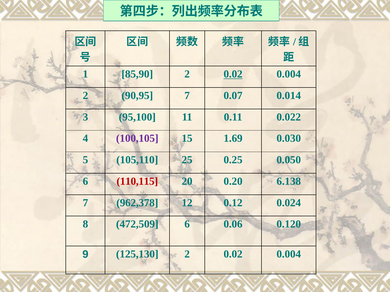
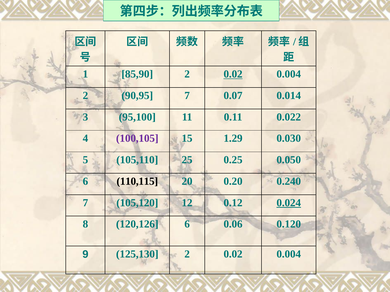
1.69: 1.69 -> 1.29 (233, 139)
110,115 colour: red -> black (137, 182)
6.138: 6.138 -> 0.240 (289, 182)
962,378: 962,378 -> 105,120 (137, 203)
0.024 underline: none -> present (289, 203)
472,509: 472,509 -> 120,126 (137, 225)
